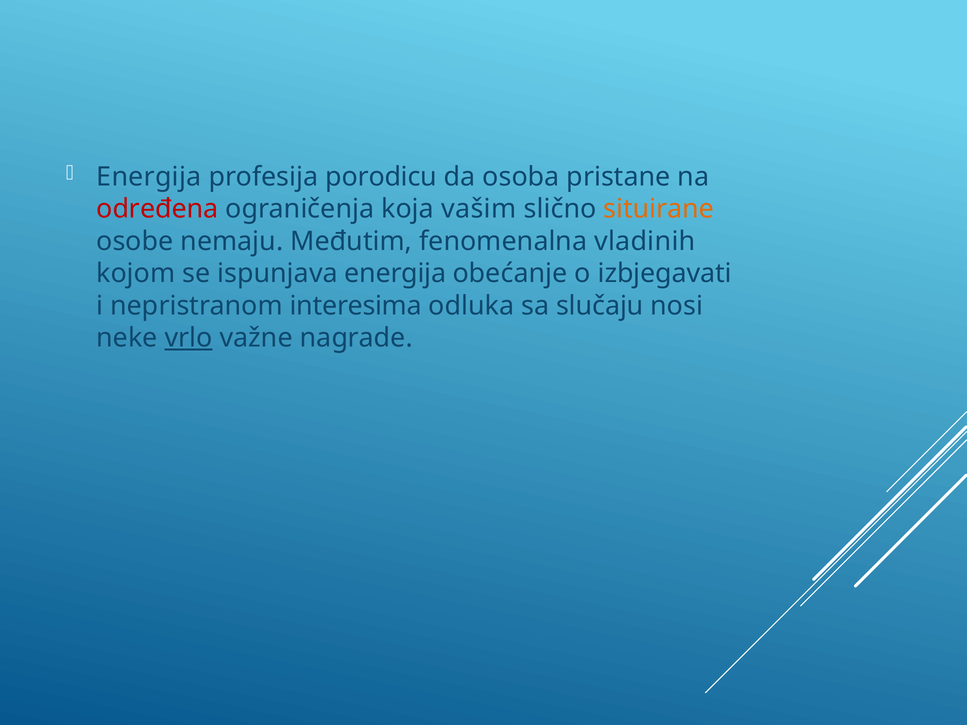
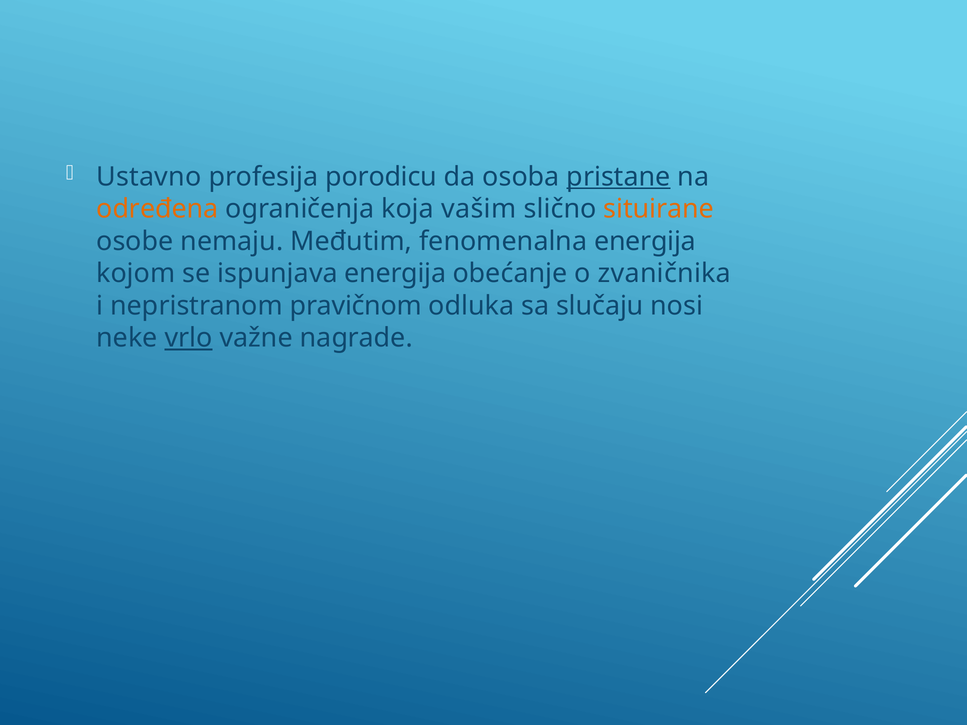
Energija: Energija -> Ustavno (149, 177)
pristane underline: none -> present (619, 177)
određena colour: red -> orange (157, 209)
fenomenalna vladinih: vladinih -> energija (645, 241)
izbjegavati: izbjegavati -> zvaničnika (664, 274)
interesima: interesima -> pravičnom (356, 306)
